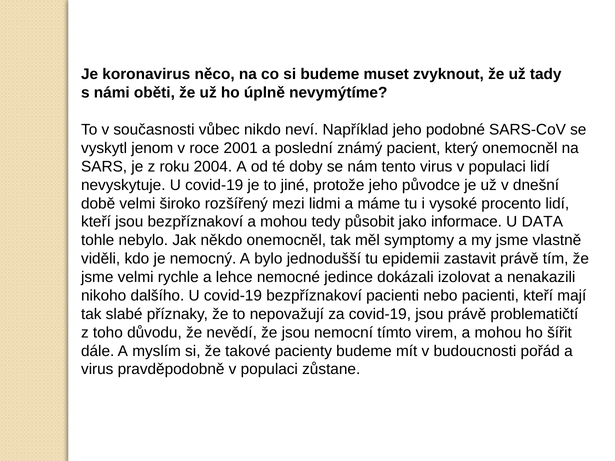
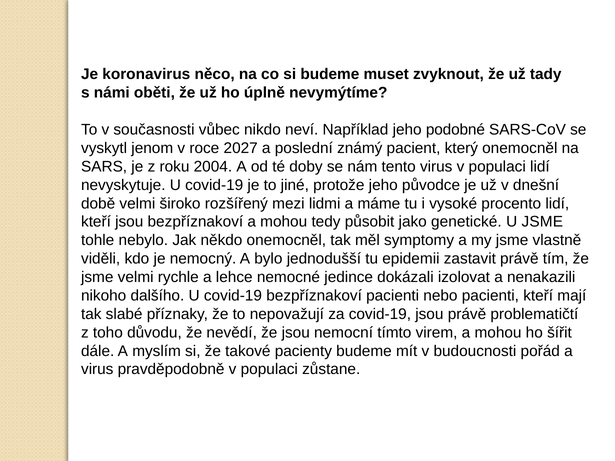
2001: 2001 -> 2027 (241, 148)
informace: informace -> genetické (466, 222)
U DATA: DATA -> JSME (542, 222)
